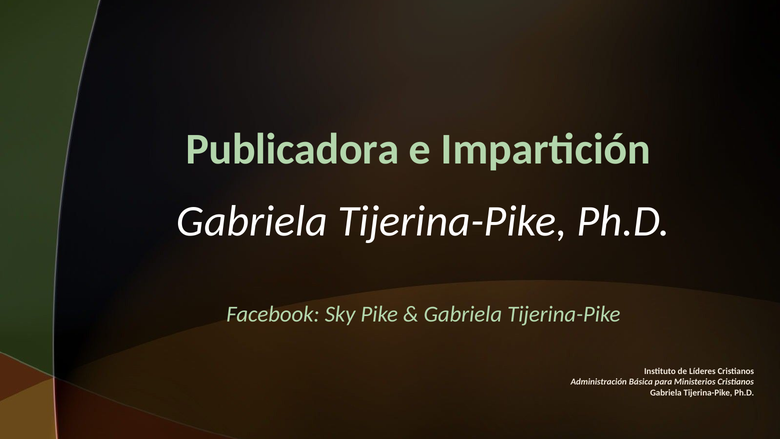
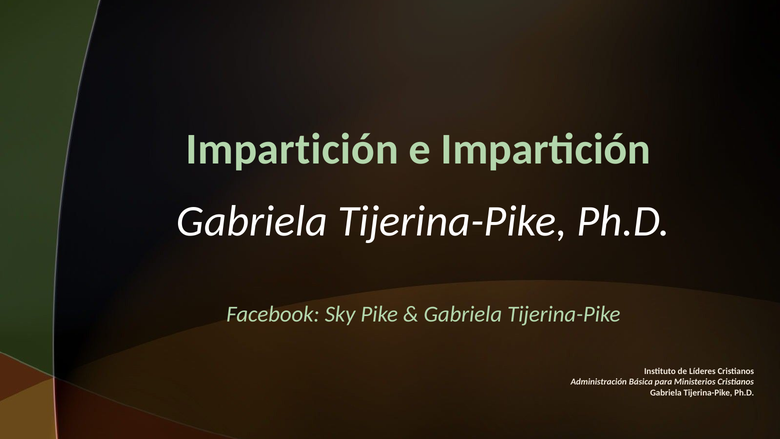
Publicadora: Publicadora -> Impartición (292, 149)
